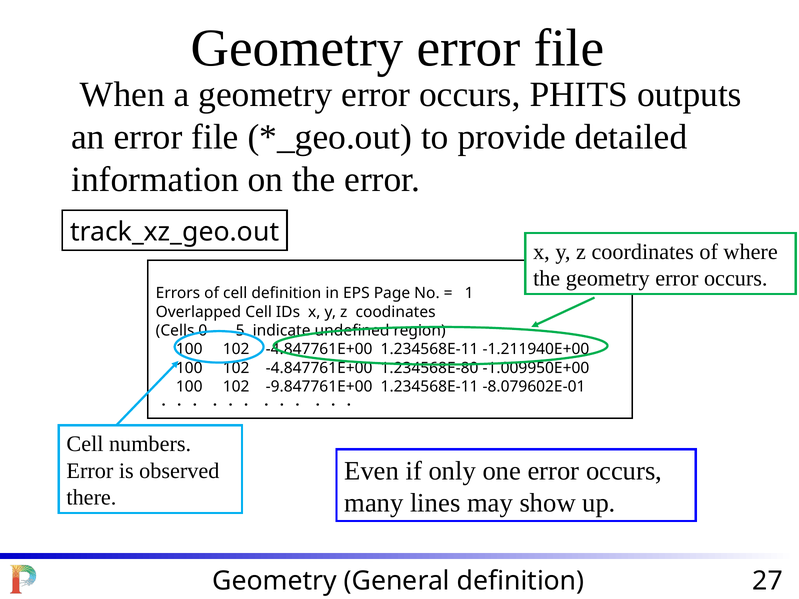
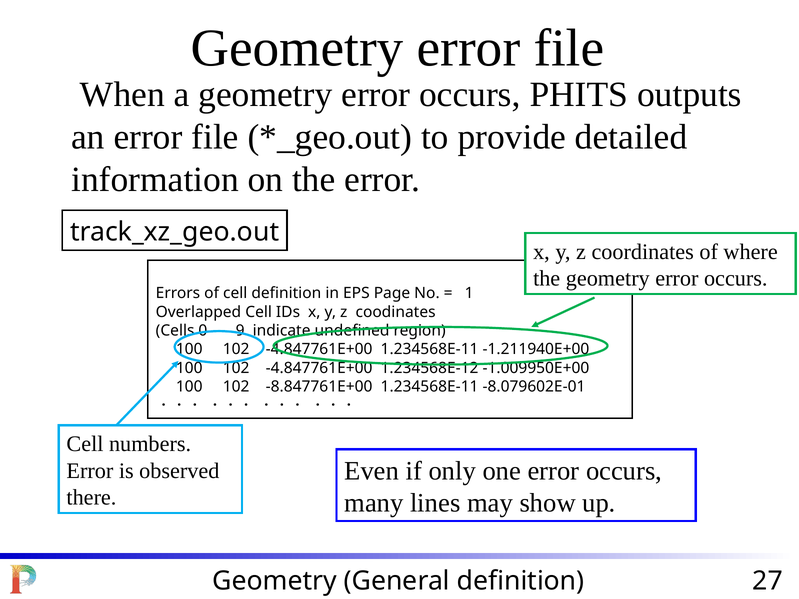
5: 5 -> 9 (240, 331)
1.234568E-80: 1.234568E-80 -> 1.234568E-12 (430, 368)
-9.847761E+00: -9.847761E+00 -> -8.847761E+00 (319, 387)
